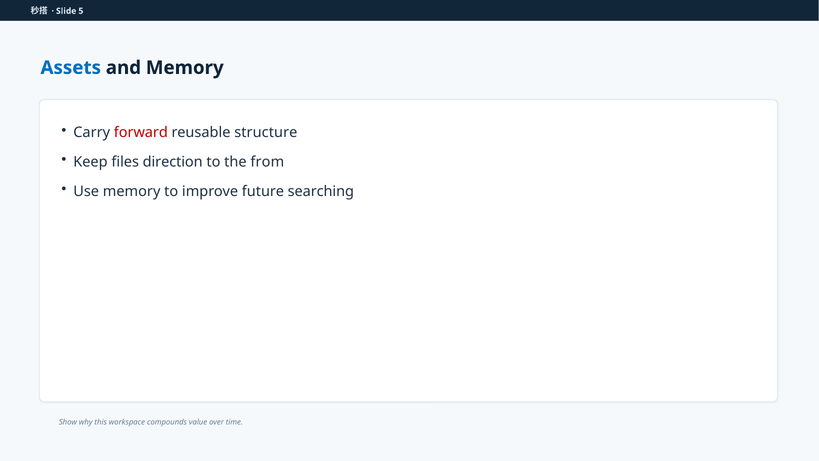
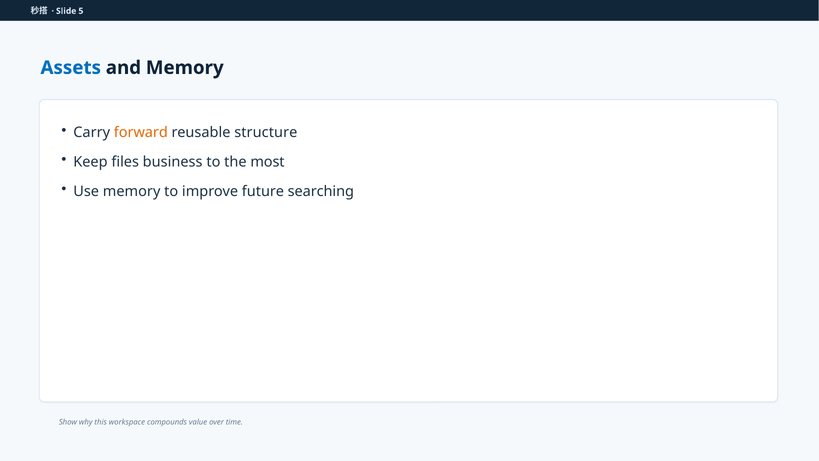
forward colour: red -> orange (141, 133)
direction: direction -> business (173, 162)
from: from -> most (268, 162)
